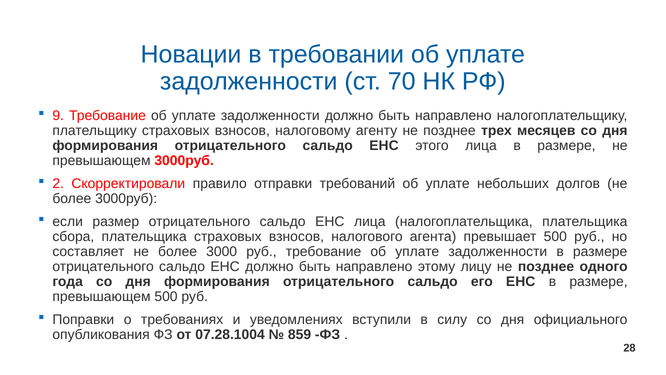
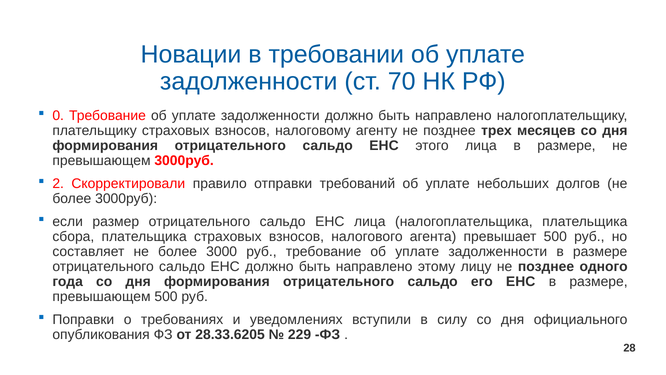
9: 9 -> 0 (58, 116)
07.28.1004: 07.28.1004 -> 28.33.6205 (230, 334)
859: 859 -> 229 (300, 334)
